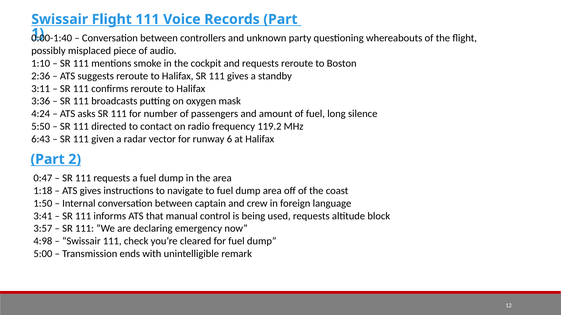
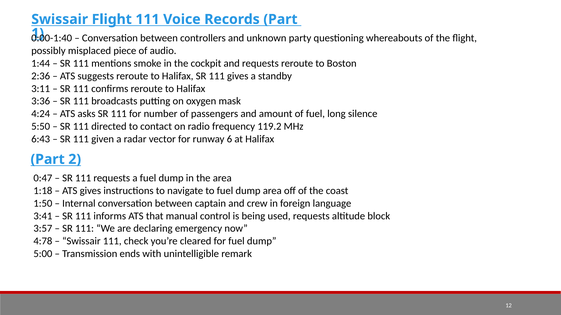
1:10: 1:10 -> 1:44 (41, 63)
4:98: 4:98 -> 4:78 (43, 242)
